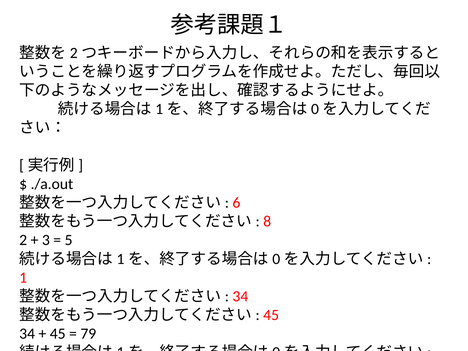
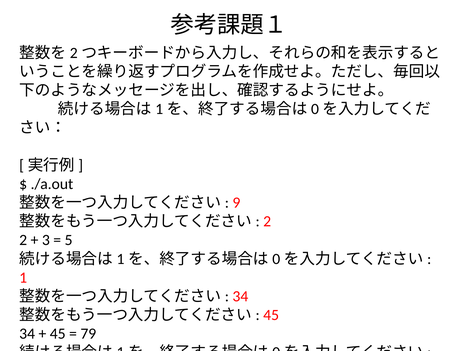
6: 6 -> 9 (236, 203)
8: 8 -> 2 (267, 221)
